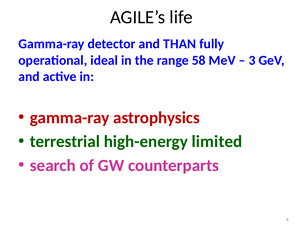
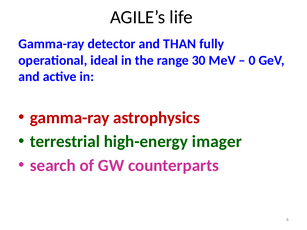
58: 58 -> 30 (199, 60)
3: 3 -> 0 (252, 60)
limited: limited -> imager (217, 142)
